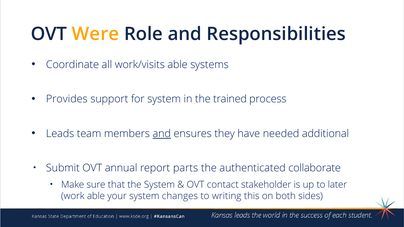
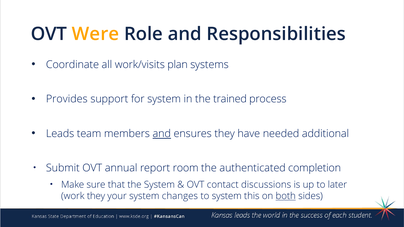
work/visits able: able -> plan (178, 65)
parts: parts -> room (186, 168)
collaborate: collaborate -> completion (315, 168)
stakeholder: stakeholder -> discussions (266, 185)
work able: able -> they (96, 196)
to writing: writing -> system (227, 196)
both underline: none -> present (286, 196)
